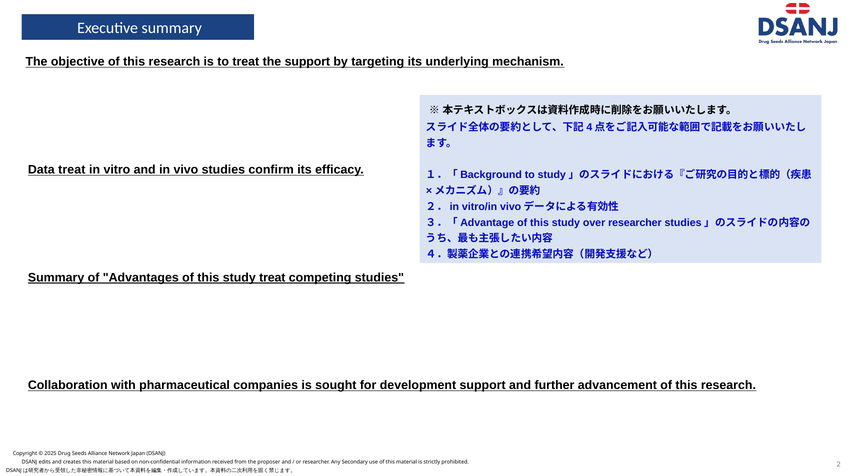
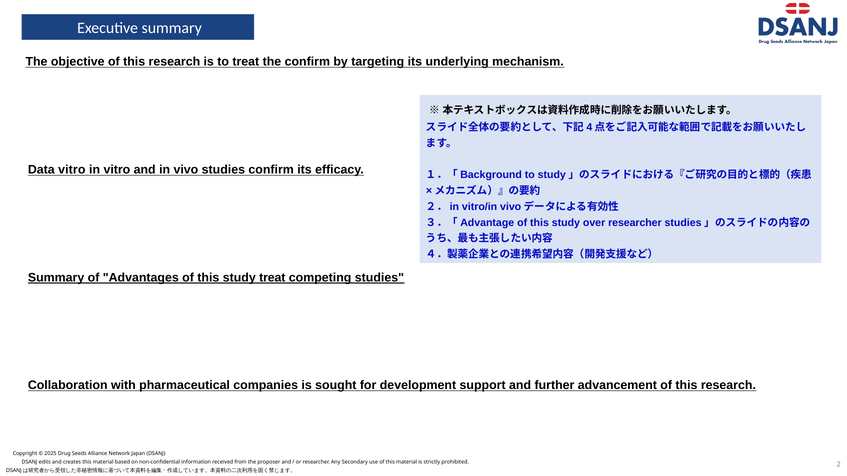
the support: support -> confirm (307, 62)
Data treat: treat -> vitro (72, 170)
